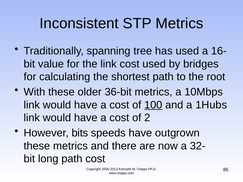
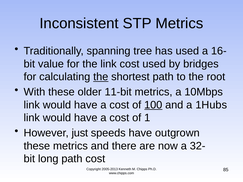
the underline: none -> present (101, 77)
36-bit: 36-bit -> 11-bit (118, 92)
2: 2 -> 1 (147, 118)
bits: bits -> just (80, 133)
